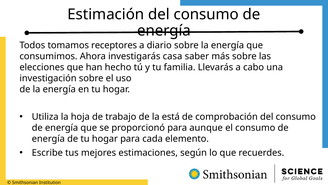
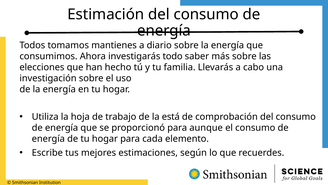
receptores: receptores -> mantienes (114, 45)
casa: casa -> todo (173, 56)
